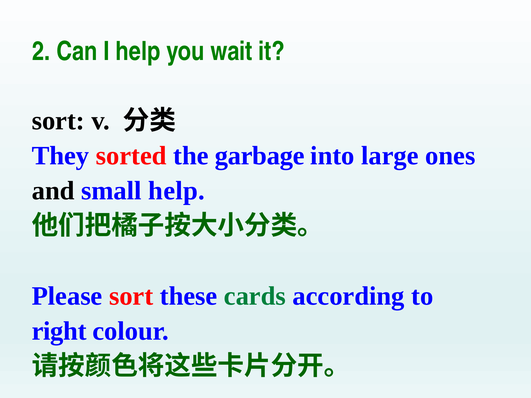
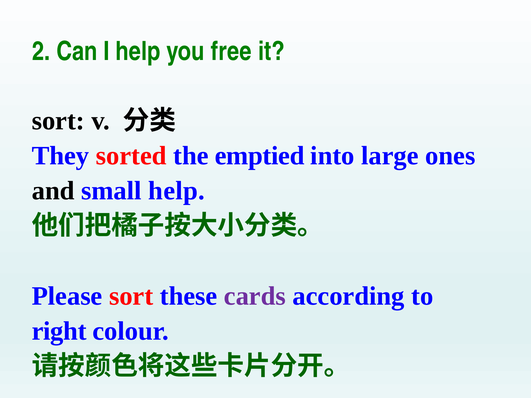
wait: wait -> free (231, 51)
garbage: garbage -> emptied (260, 156)
cards colour: green -> purple (255, 296)
